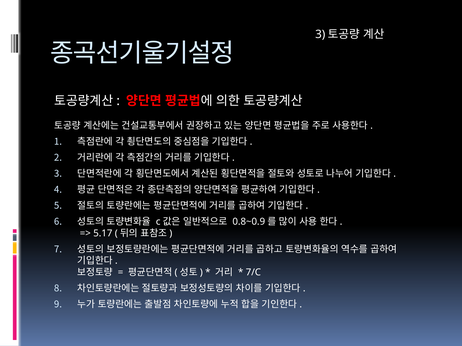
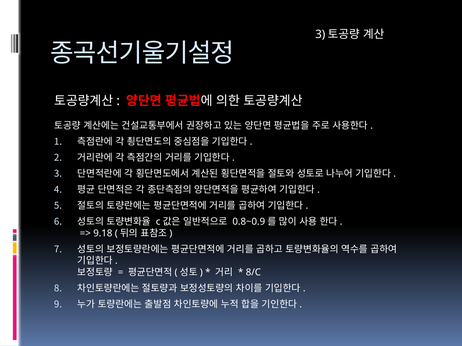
5.17: 5.17 -> 9.18 (103, 234)
7/C: 7/C -> 8/C (253, 273)
